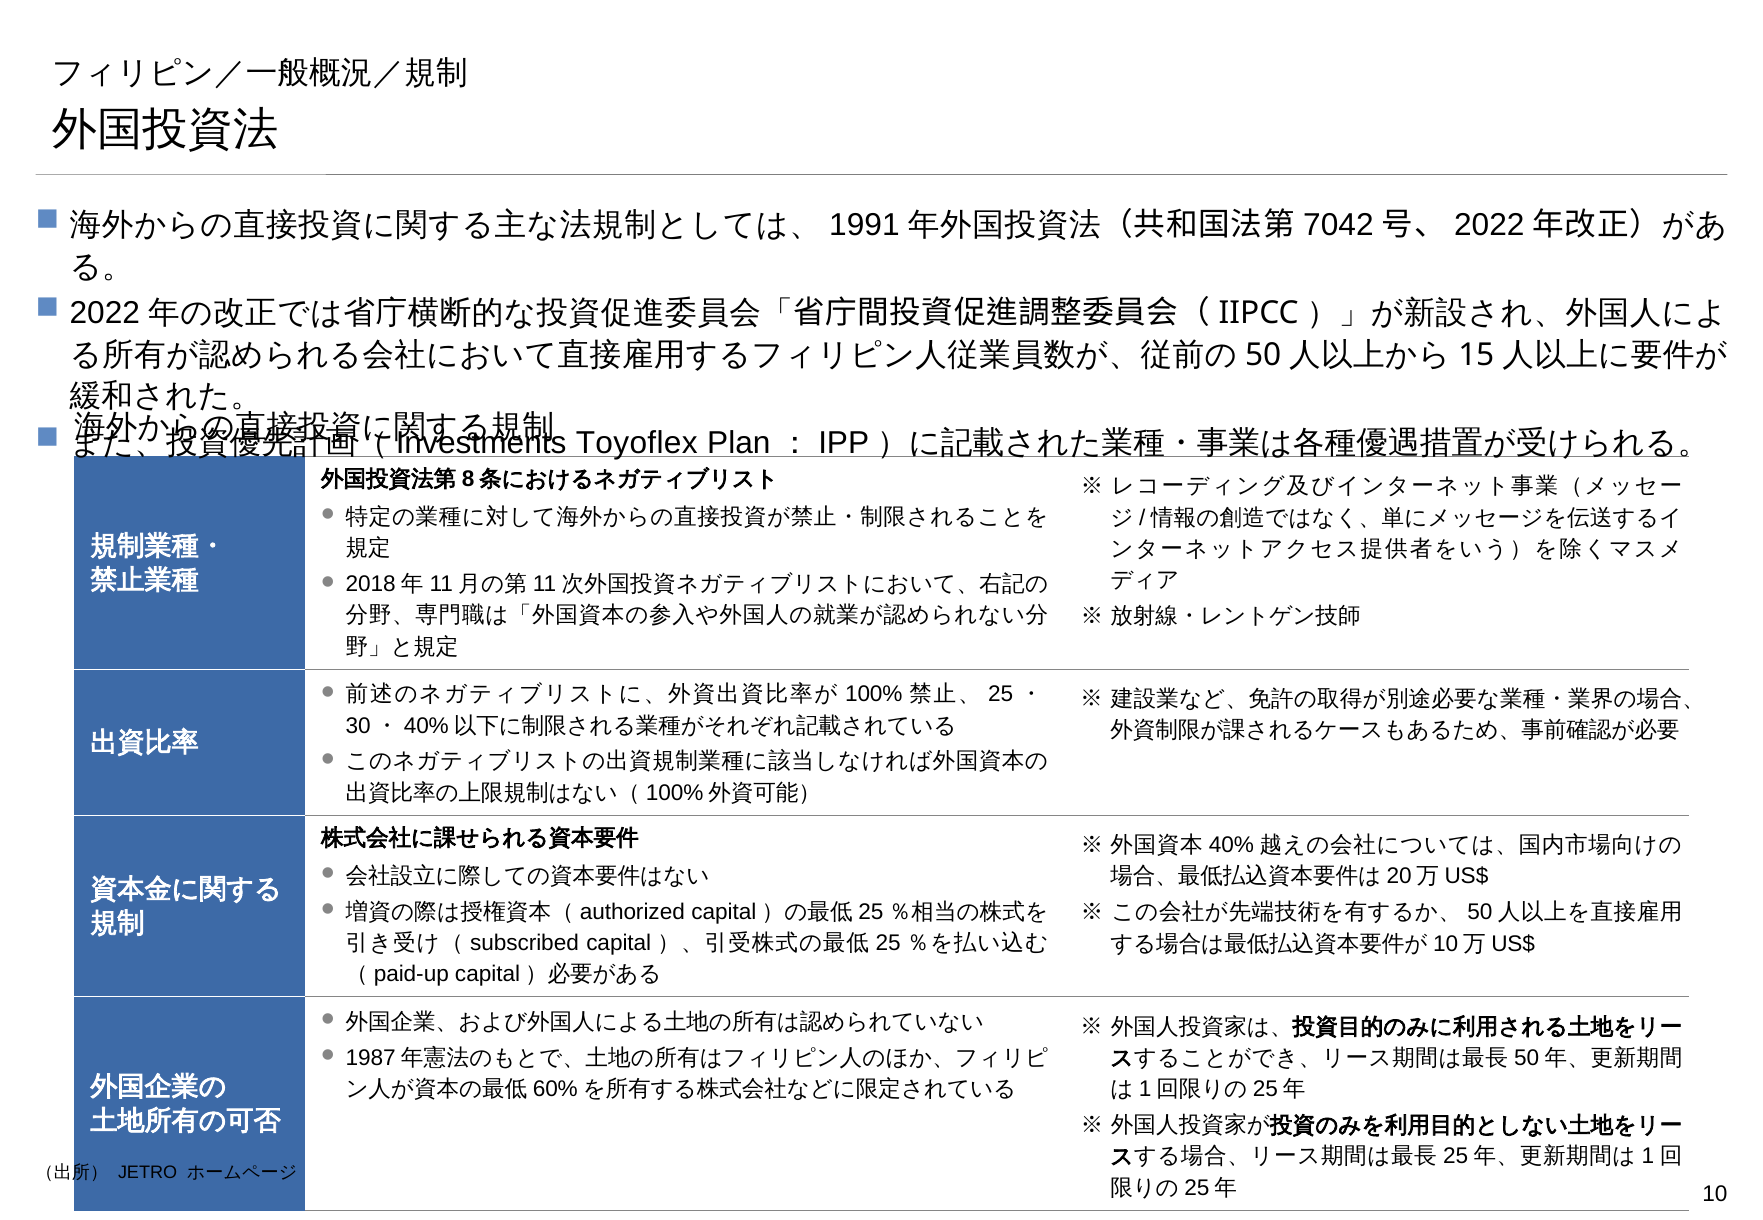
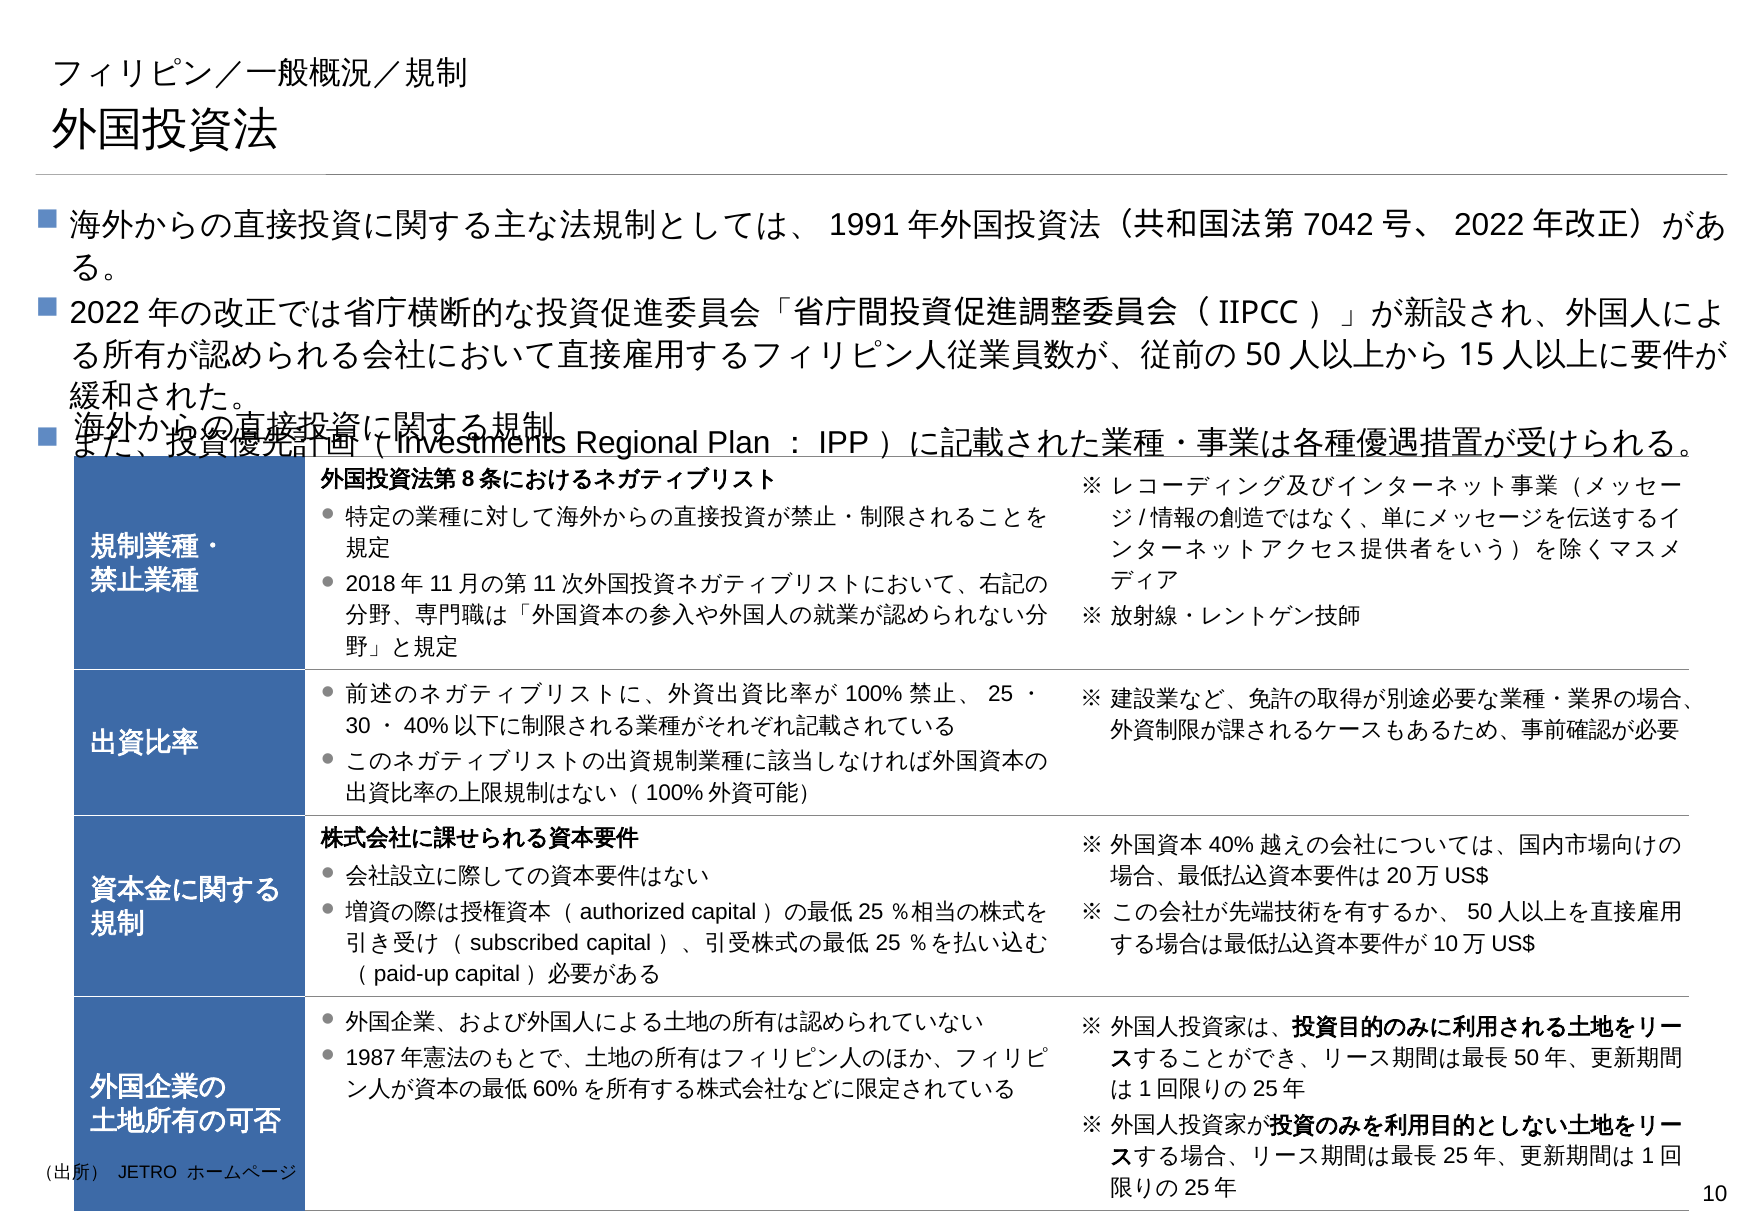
Toyoflex: Toyoflex -> Regional (637, 443)
